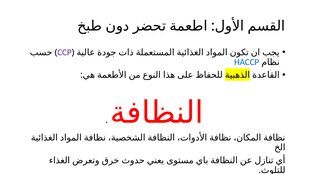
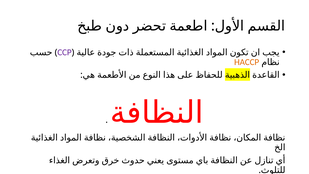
HACCP colour: blue -> orange (247, 62)
